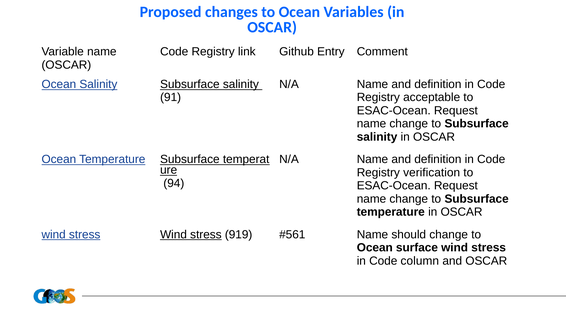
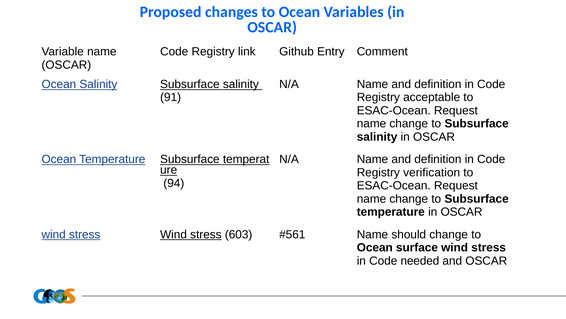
919: 919 -> 603 (239, 234)
column: column -> needed (420, 260)
